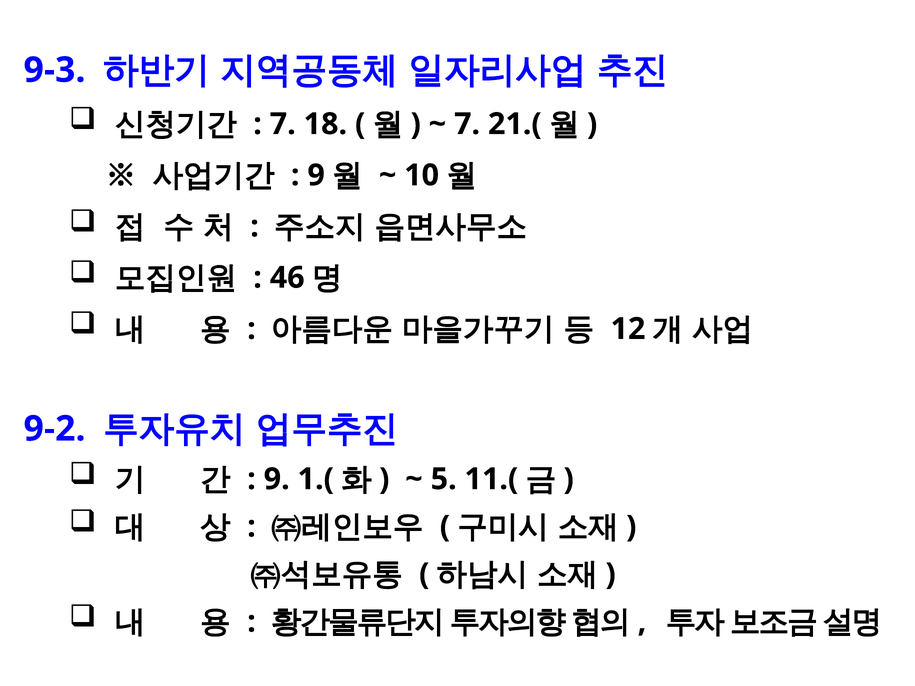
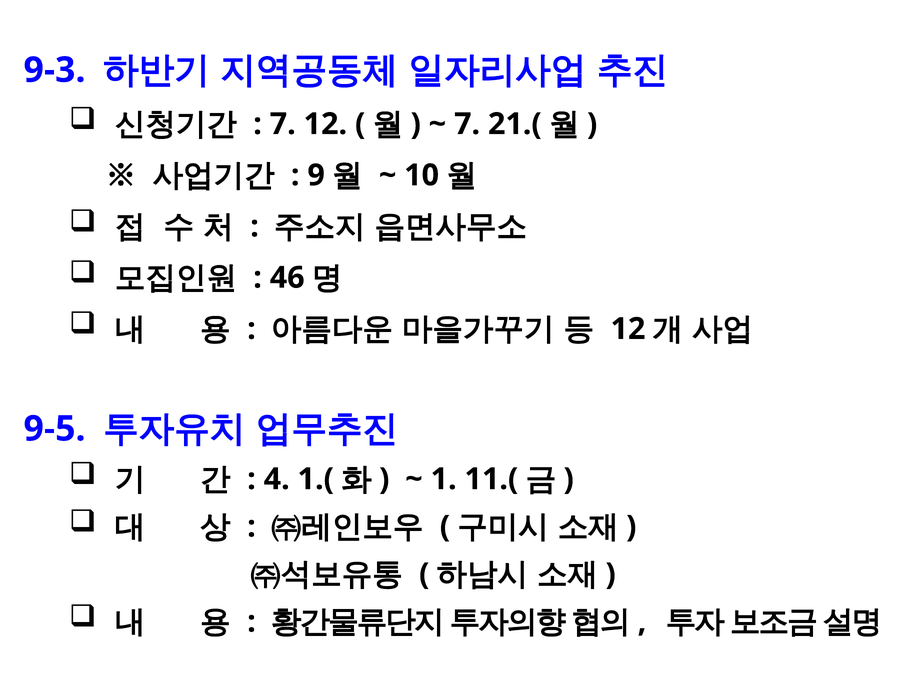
7 18: 18 -> 12 (325, 124)
9-2: 9-2 -> 9-5 (55, 429)
9: 9 -> 4 (277, 479)
5: 5 -> 1 (444, 479)
